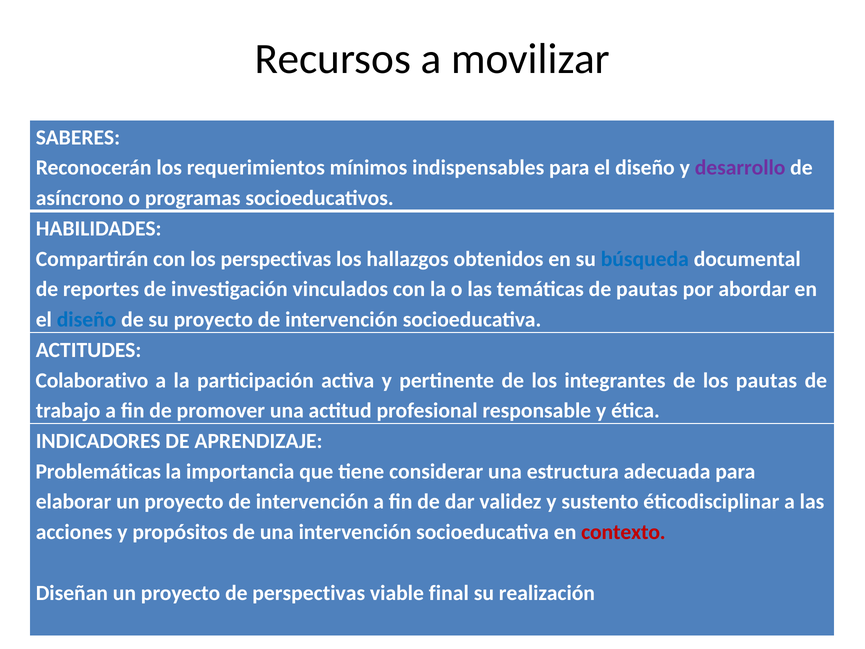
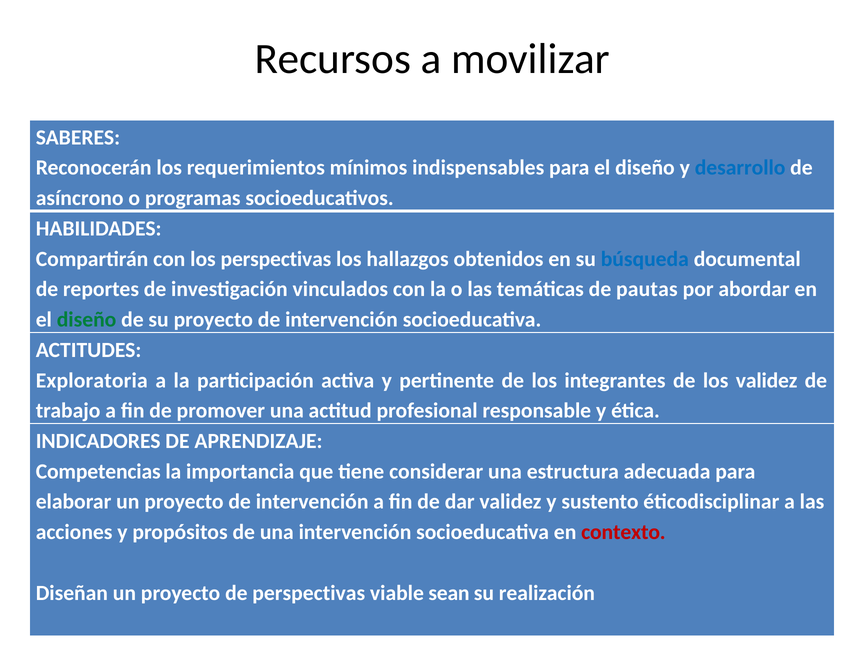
desarrollo colour: purple -> blue (740, 168)
diseño colour: blue -> green (87, 320)
Colaborativo: Colaborativo -> Exploratoria (92, 380)
los pautas: pautas -> validez (767, 380)
Problemáticas: Problemáticas -> Competencias (98, 471)
final: final -> sean (449, 593)
